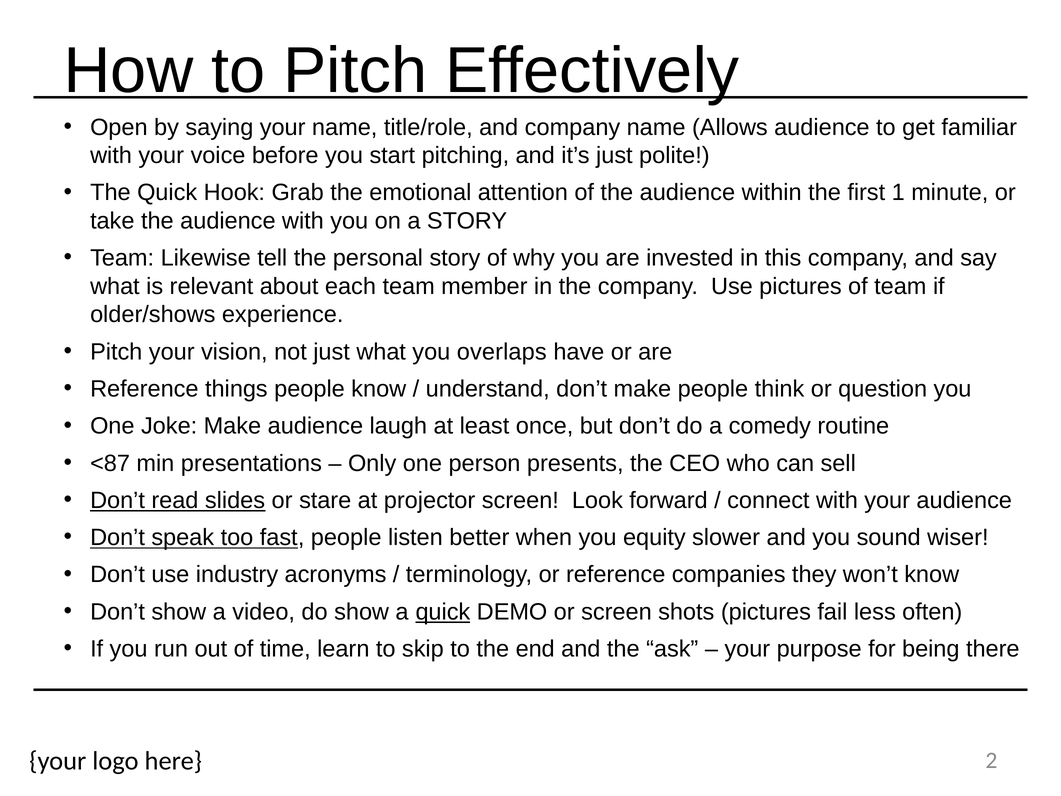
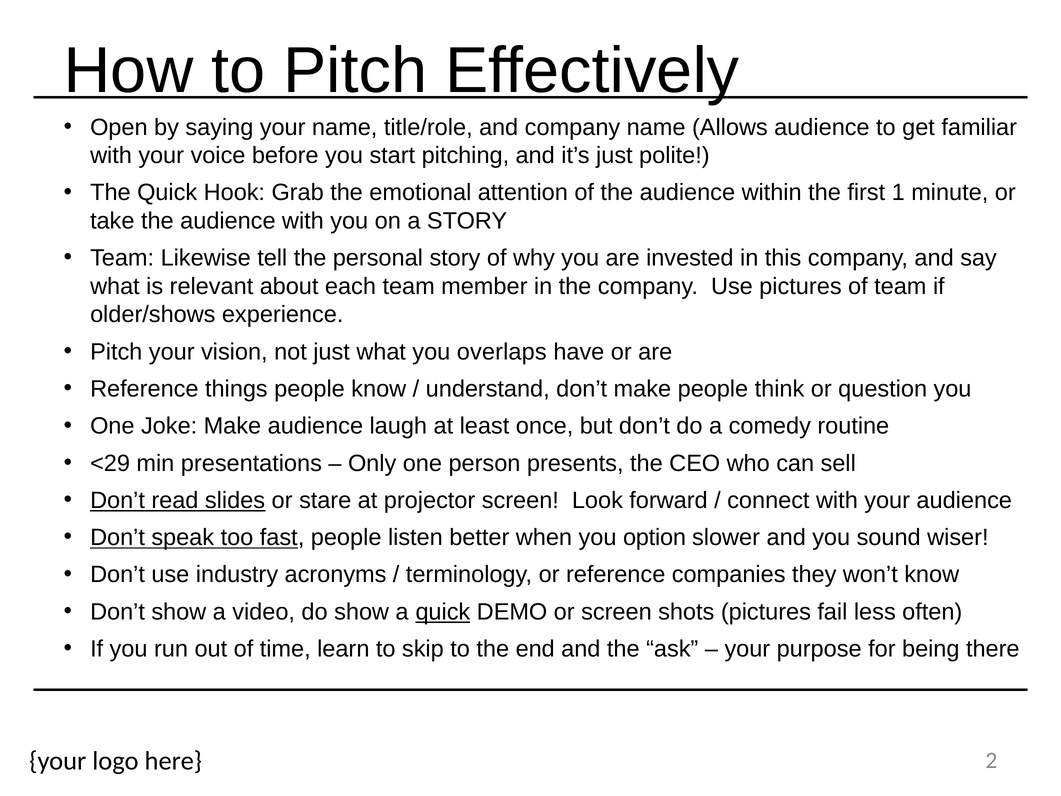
<87: <87 -> <29 (110, 463)
equity: equity -> option (654, 537)
